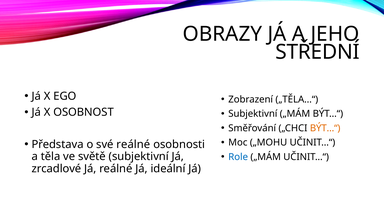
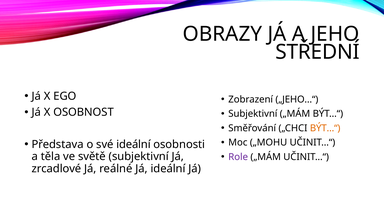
„TĚLA…“: „TĚLA…“ -> „JEHO…“ (297, 99)
své reálné: reálné -> ideální (133, 144)
Role colour: blue -> purple (238, 157)
